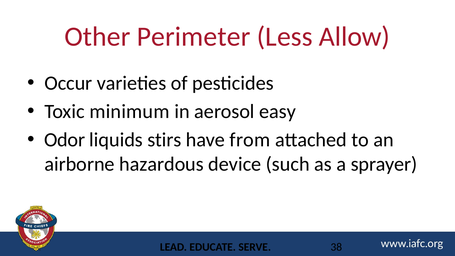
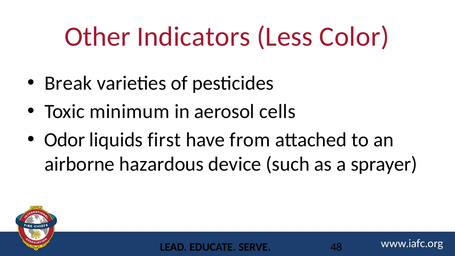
Perimeter: Perimeter -> Indicators (194, 37)
Allow: Allow -> Color (354, 37)
Occur: Occur -> Break (68, 83)
easy: easy -> cells (277, 112)
stirs: stirs -> first (164, 140)
38: 38 -> 48 (336, 247)
